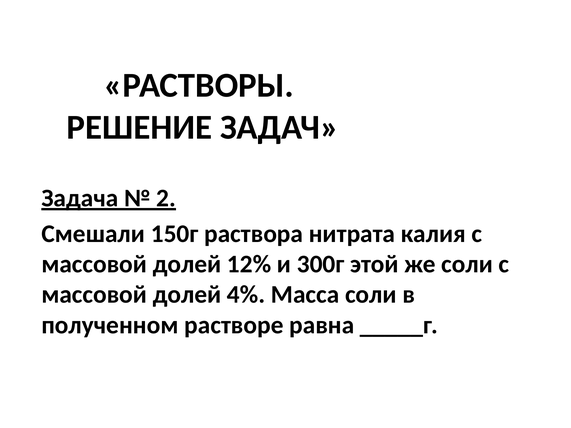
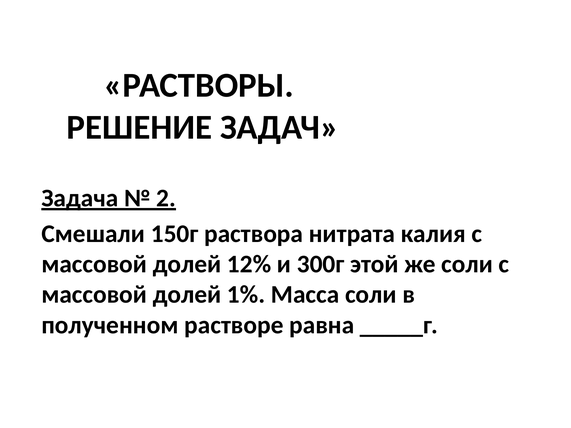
4%: 4% -> 1% (246, 295)
